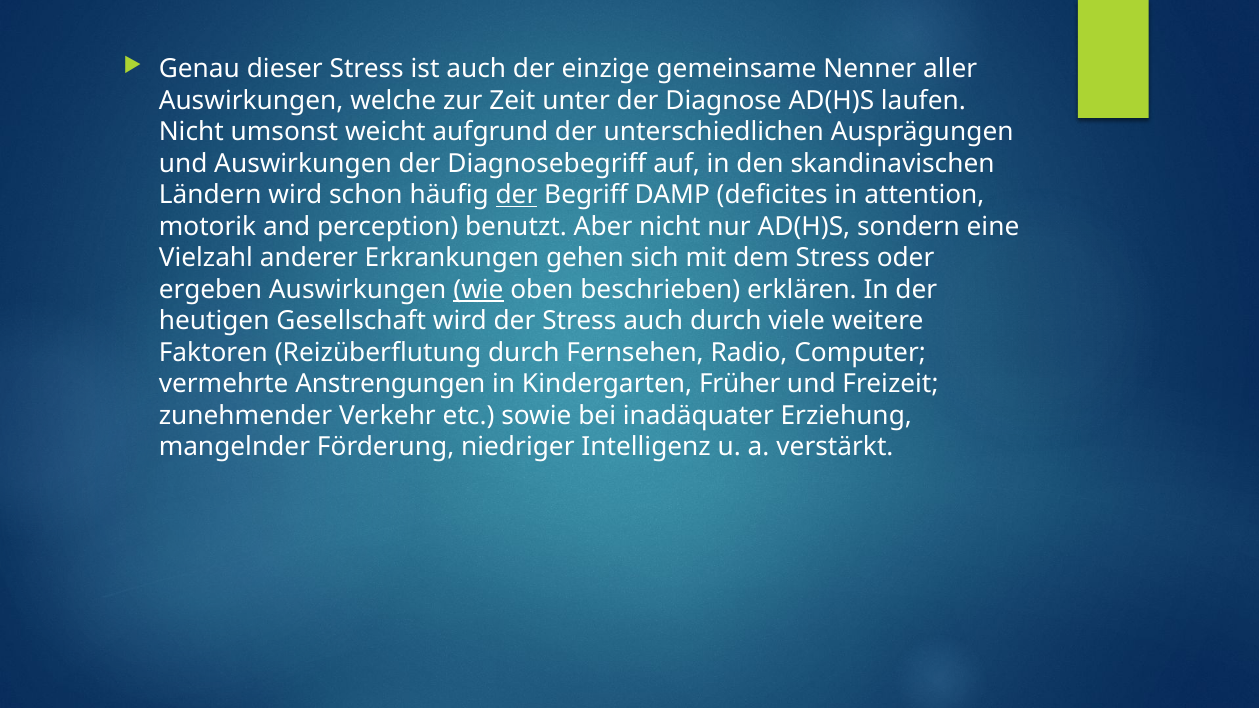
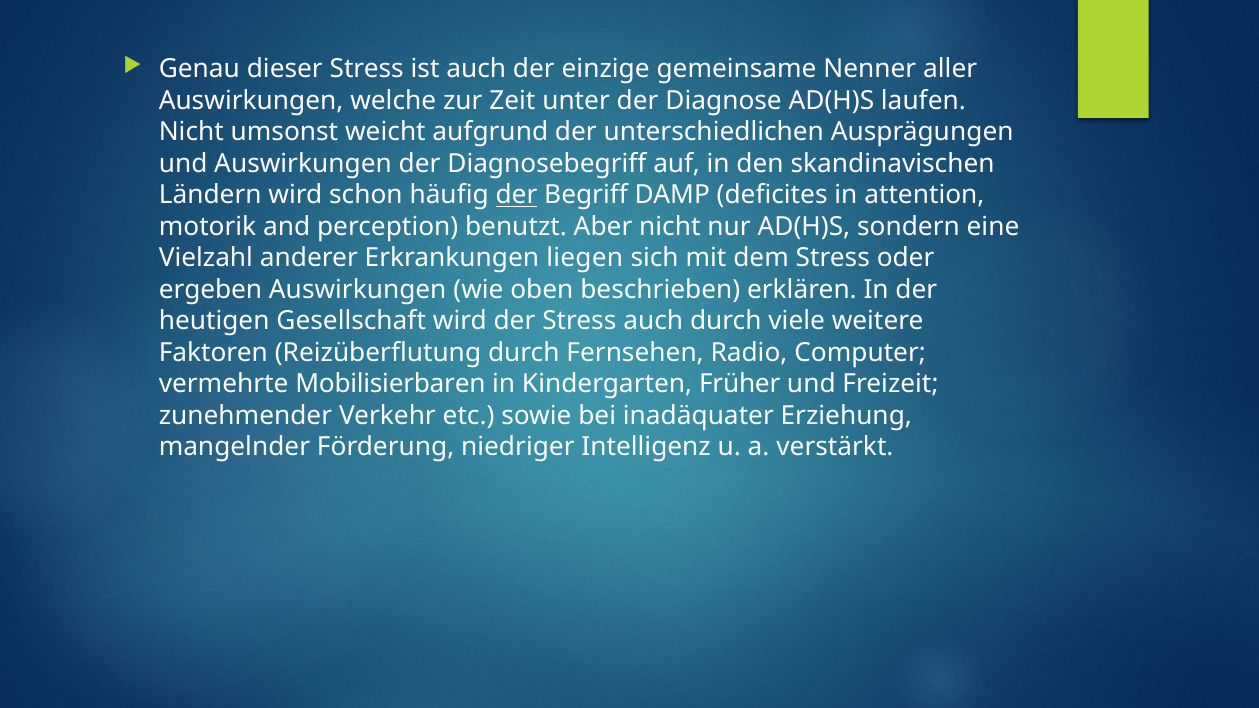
gehen: gehen -> liegen (585, 258)
wie underline: present -> none (478, 290)
Anstrengungen: Anstrengungen -> Mobilisierbaren (390, 384)
